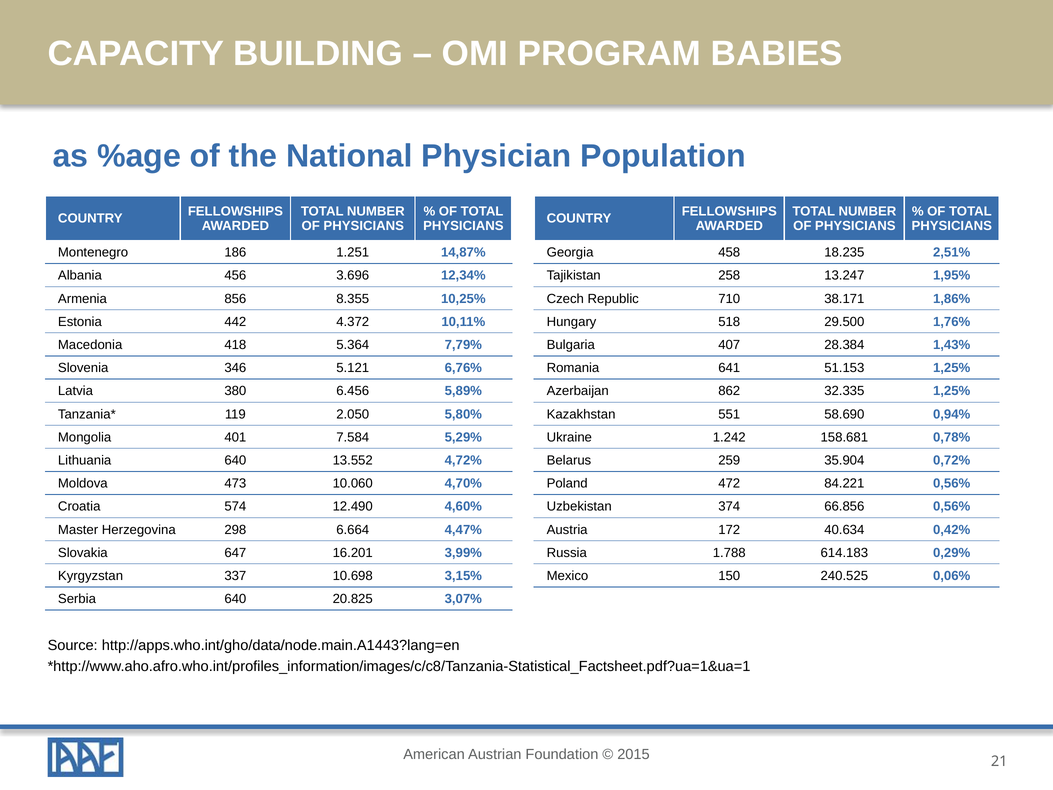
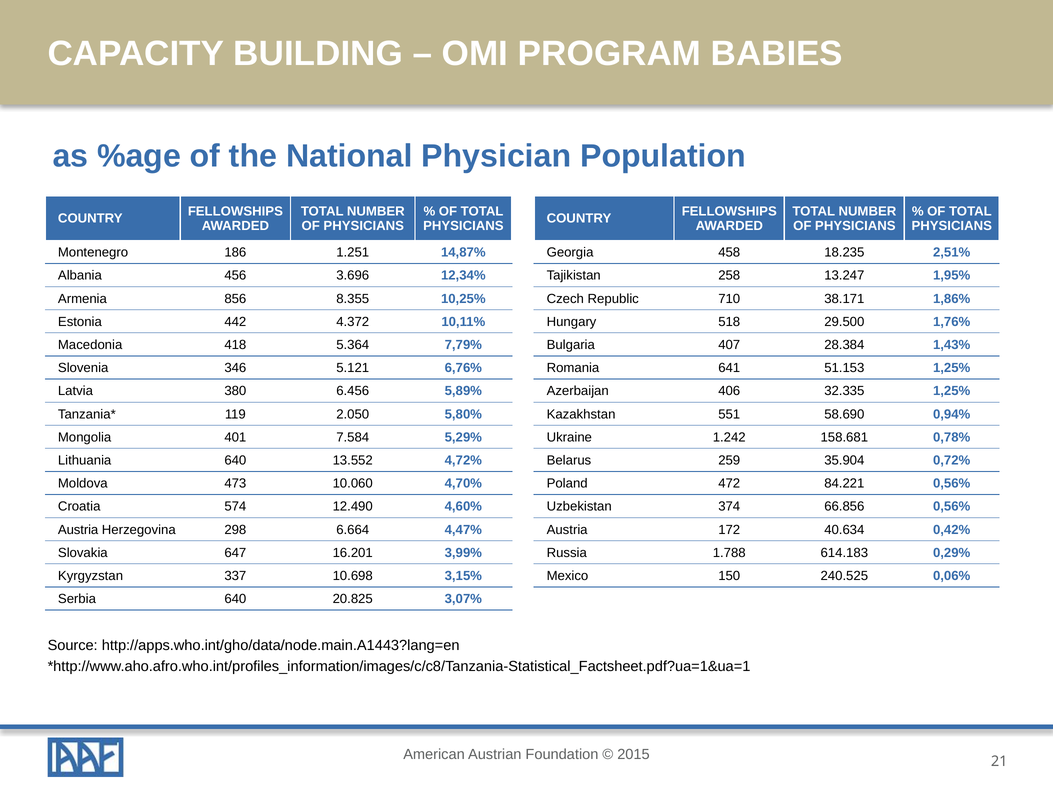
862: 862 -> 406 (729, 391)
Master: Master -> Austria (78, 530)
